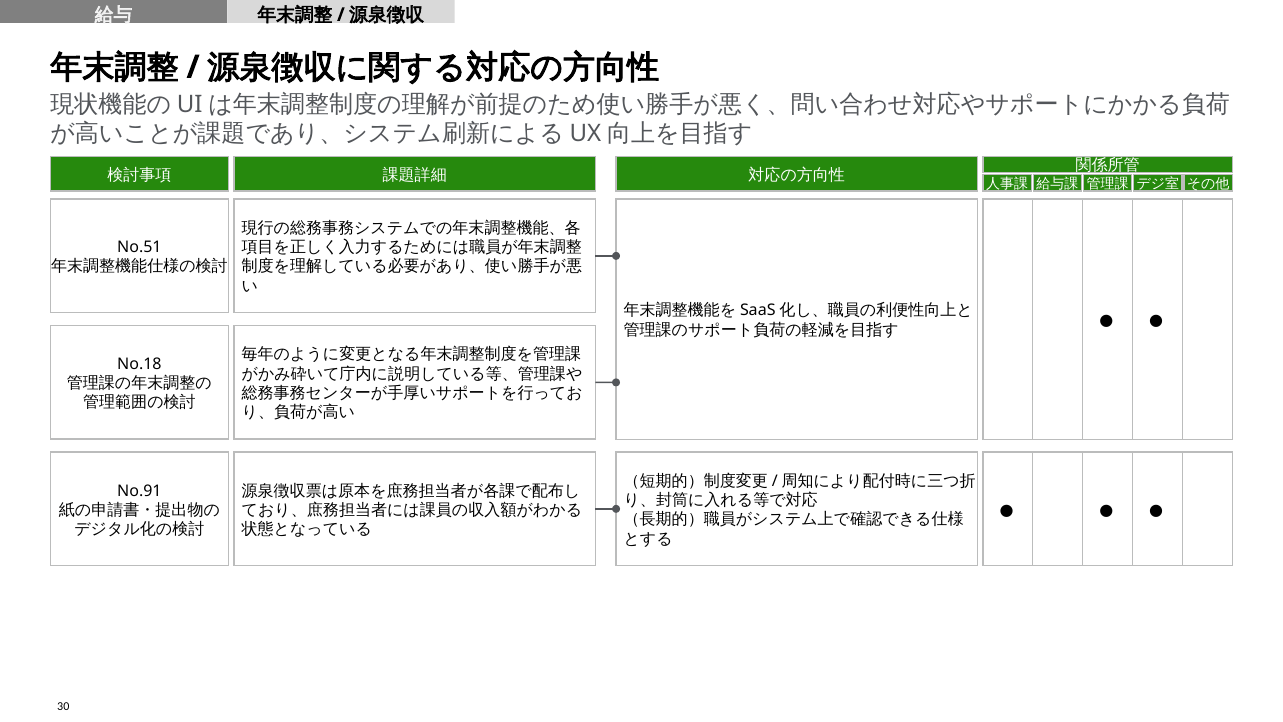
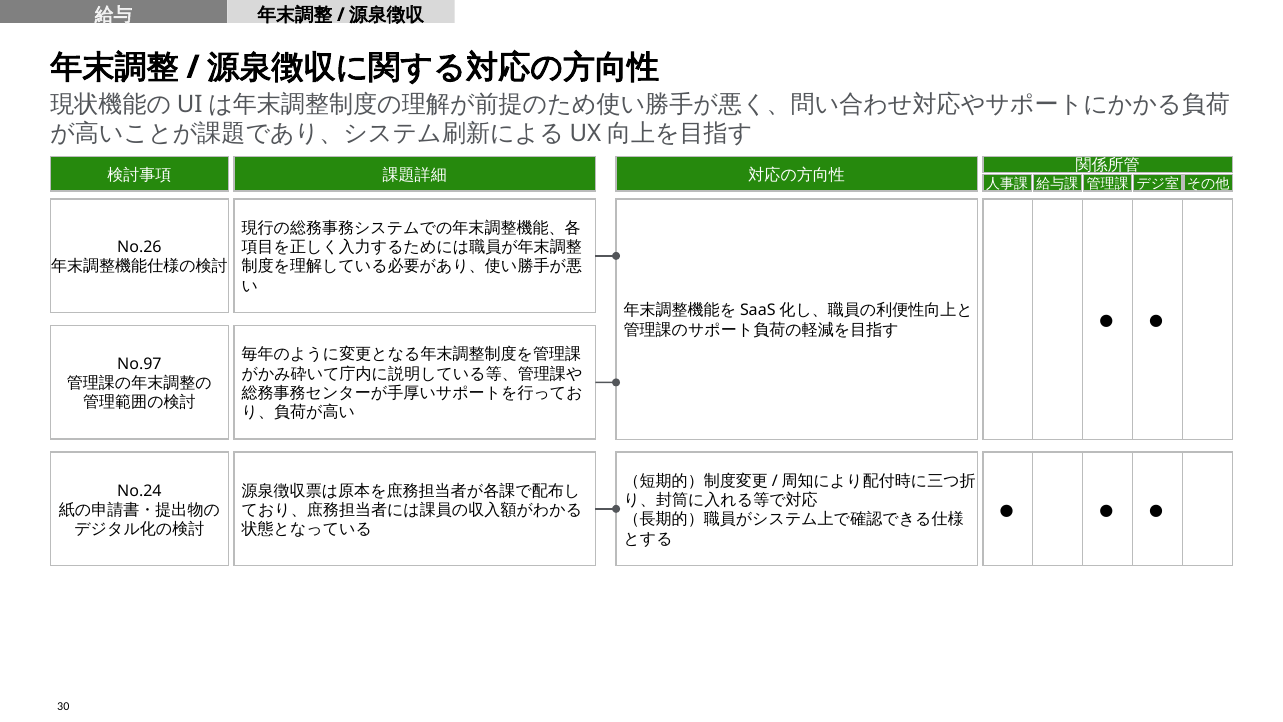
No.51: No.51 -> No.26 (139, 247)
No.18: No.18 -> No.97 (139, 364)
No.91: No.91 -> No.24 (139, 490)
